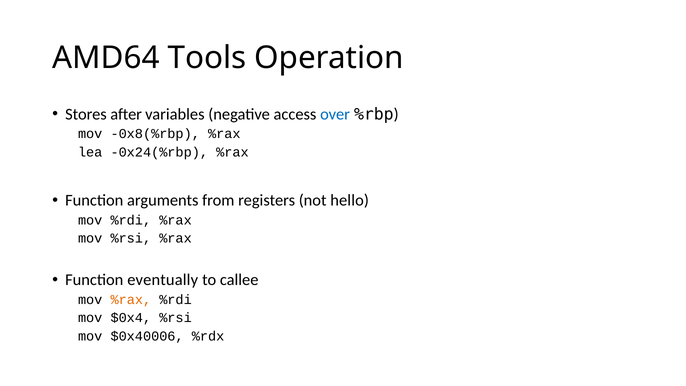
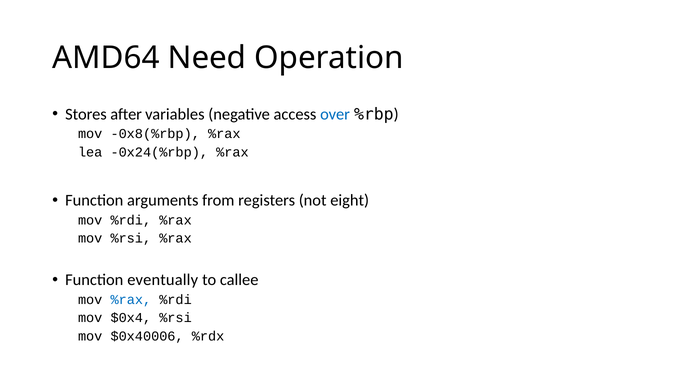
Tools: Tools -> Need (207, 58)
hello: hello -> eight (350, 200)
%rax colour: orange -> blue (131, 300)
